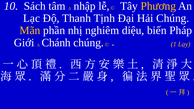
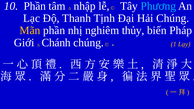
10 Sách: Sách -> Phần (35, 6)
Phương colour: yellow -> light blue (158, 6)
diệu: diệu -> thủy (133, 30)
